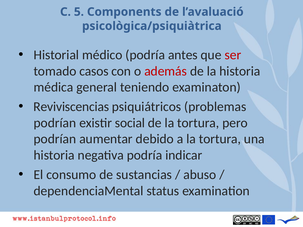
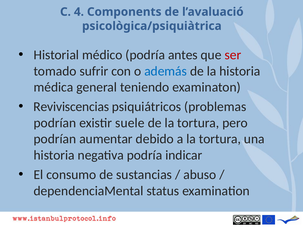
5: 5 -> 4 (79, 12)
casos: casos -> sufrir (94, 71)
además colour: red -> blue (166, 71)
social: social -> suele (130, 123)
